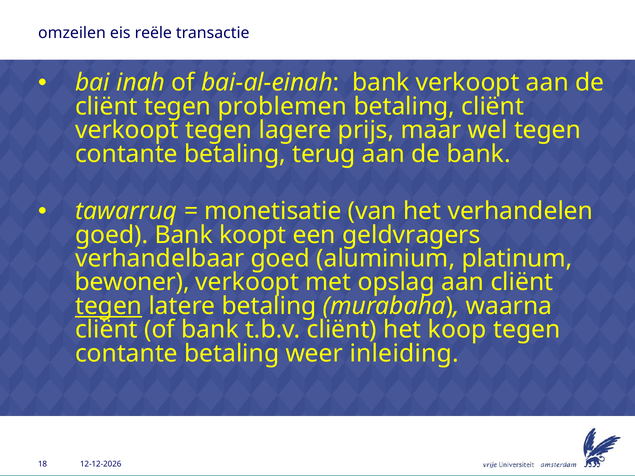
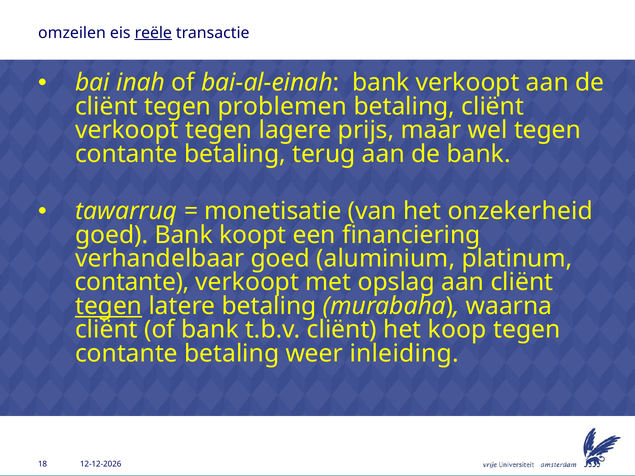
reële underline: none -> present (153, 33)
verhandelen: verhandelen -> onzekerheid (520, 211)
geldvragers: geldvragers -> financiering (411, 235)
bewoner: bewoner -> contante (132, 282)
